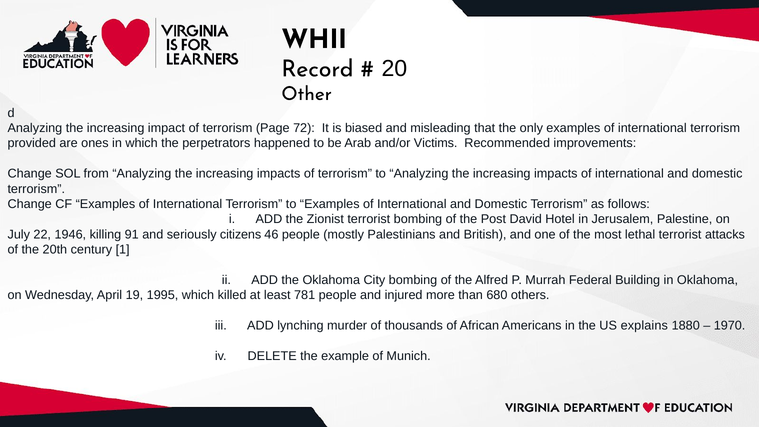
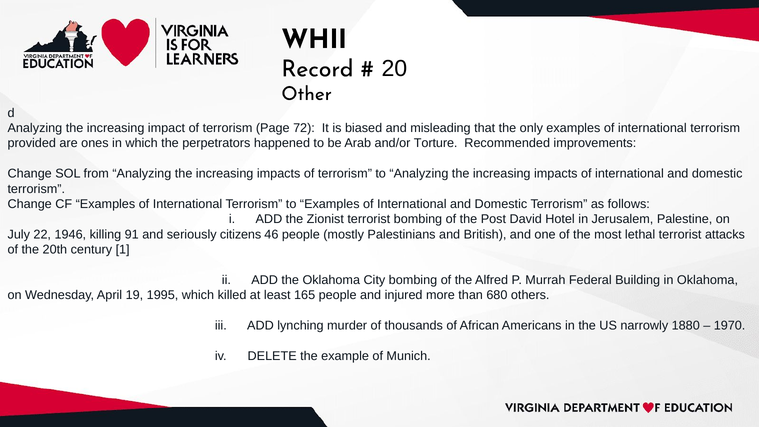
Victims: Victims -> Torture (436, 143)
781: 781 -> 165 (305, 295)
explains: explains -> narrowly (644, 325)
